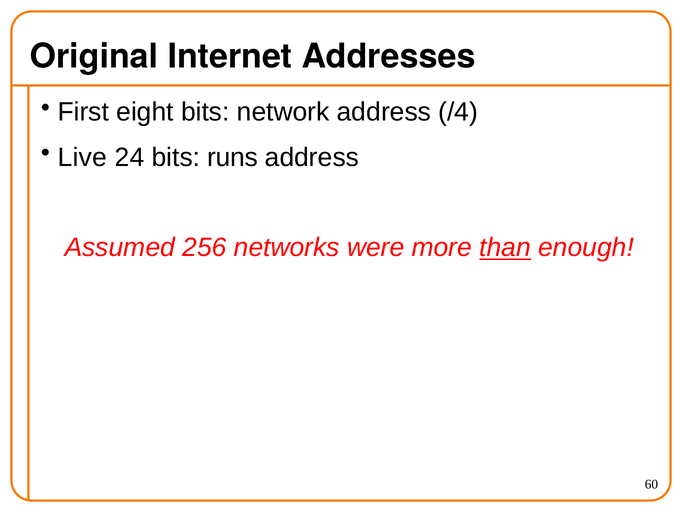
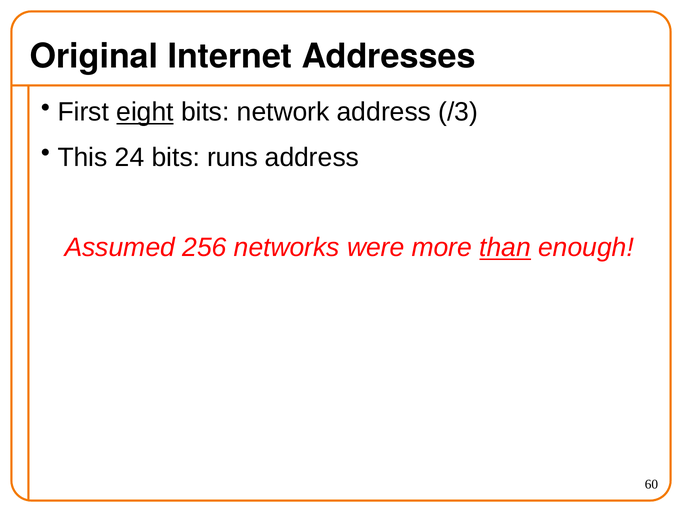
eight underline: none -> present (145, 112)
/4: /4 -> /3 (458, 112)
Live: Live -> This (83, 157)
